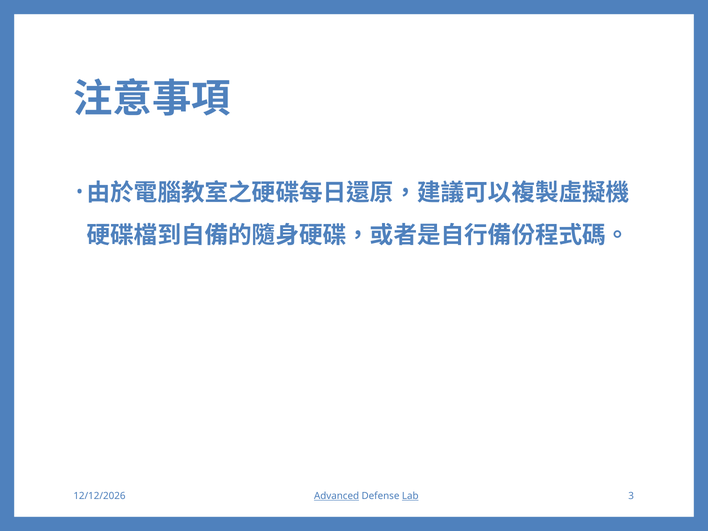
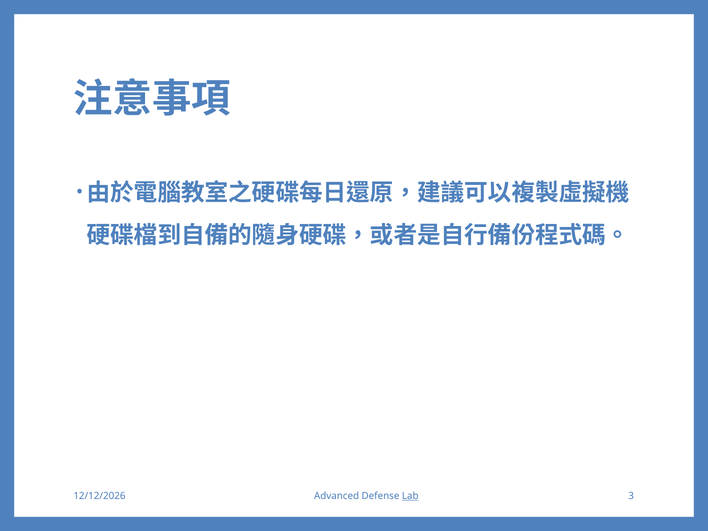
Advanced underline: present -> none (337, 496)
